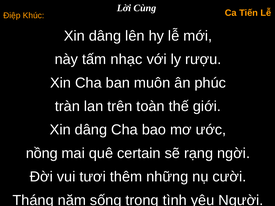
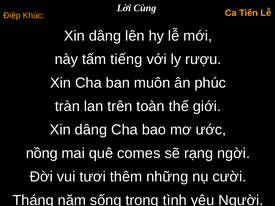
nhạc: nhạc -> tiếng (126, 59)
certain: certain -> comes (139, 153)
